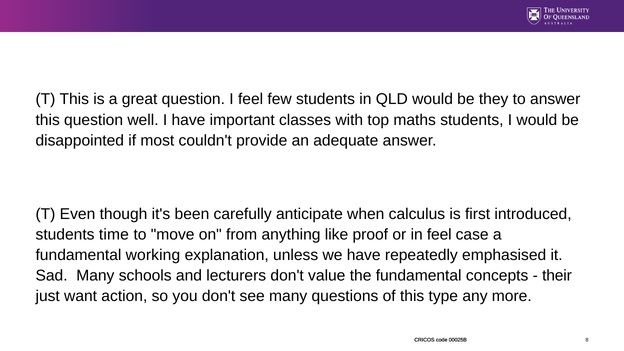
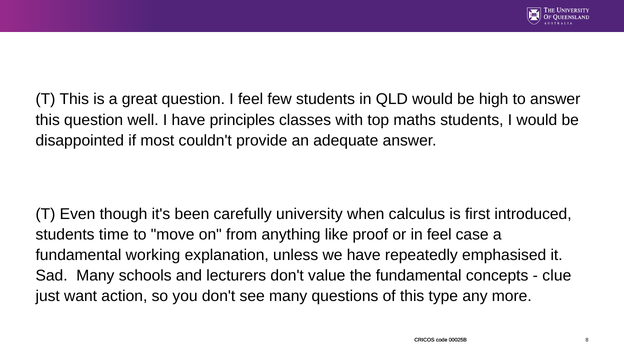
they: they -> high (494, 99)
important: important -> principles (242, 120)
anticipate: anticipate -> university (309, 214)
their: their -> clue (557, 276)
